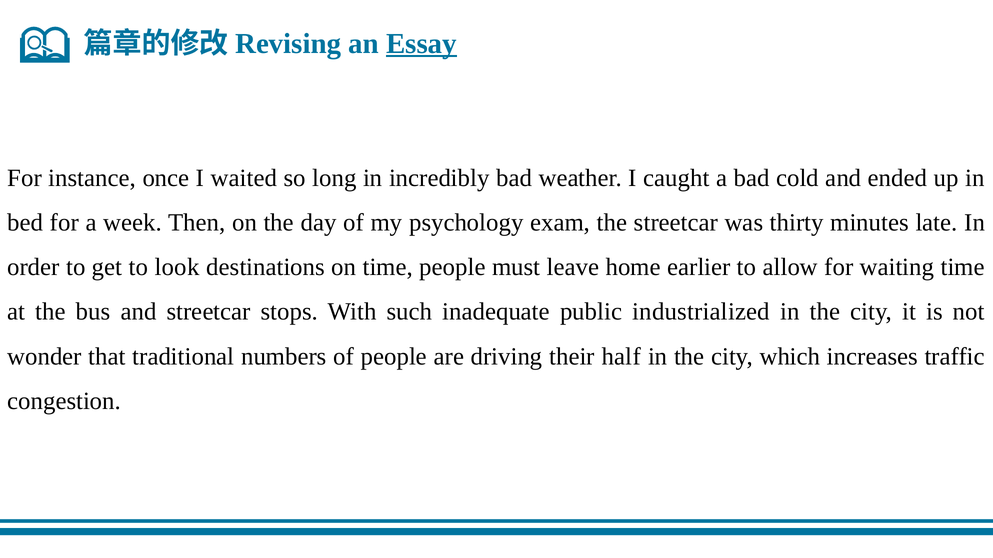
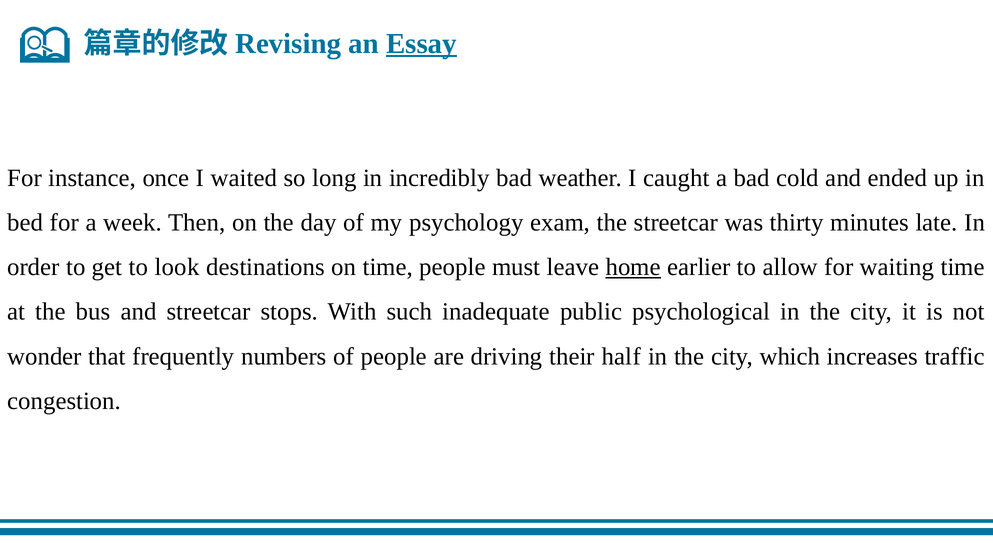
home underline: none -> present (633, 267)
industrialized: industrialized -> psychological (701, 312)
traditional: traditional -> frequently (183, 357)
